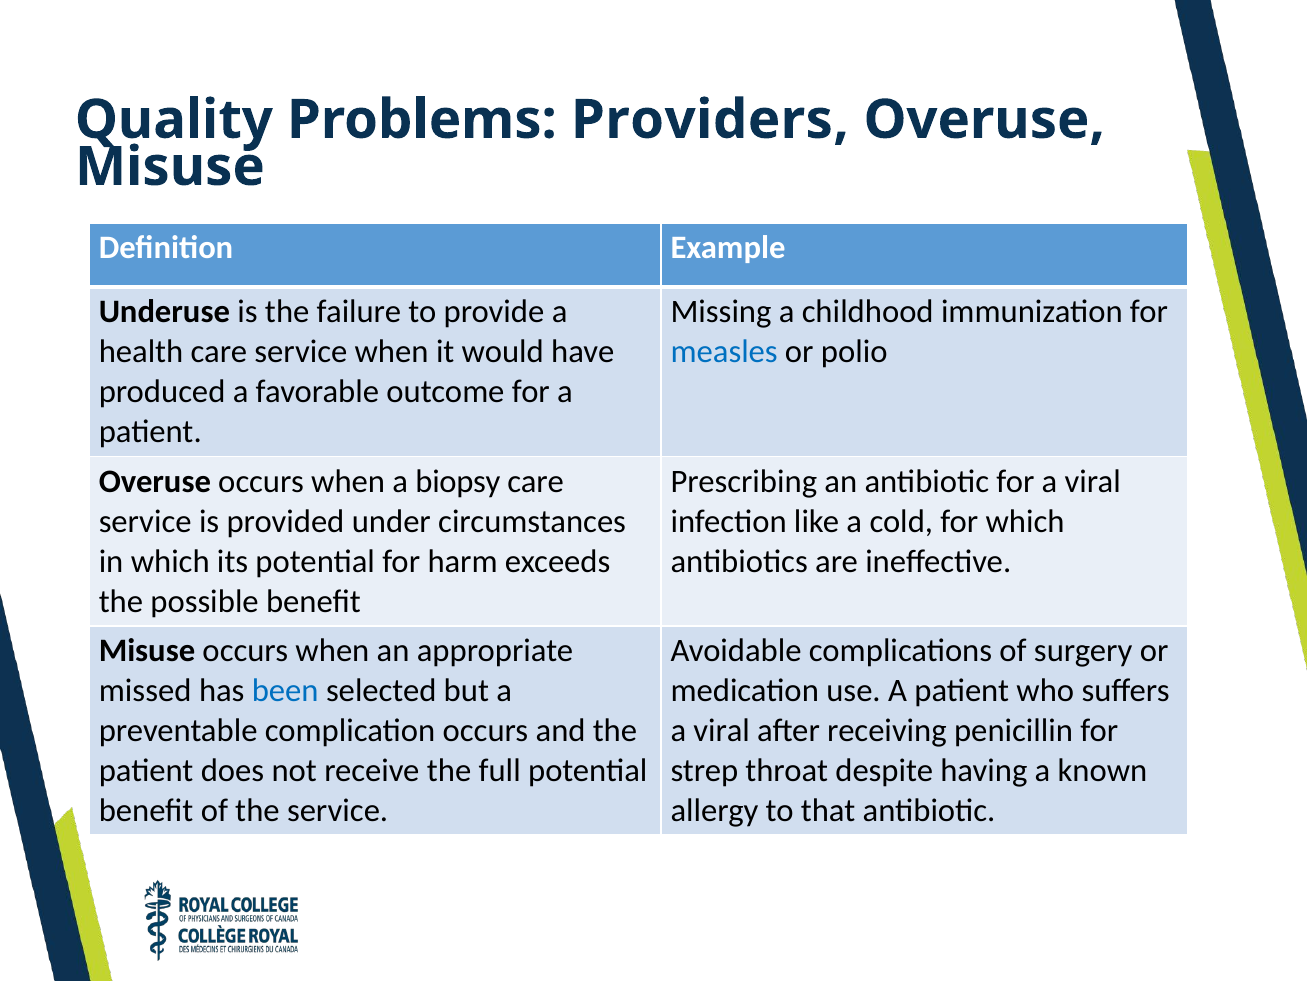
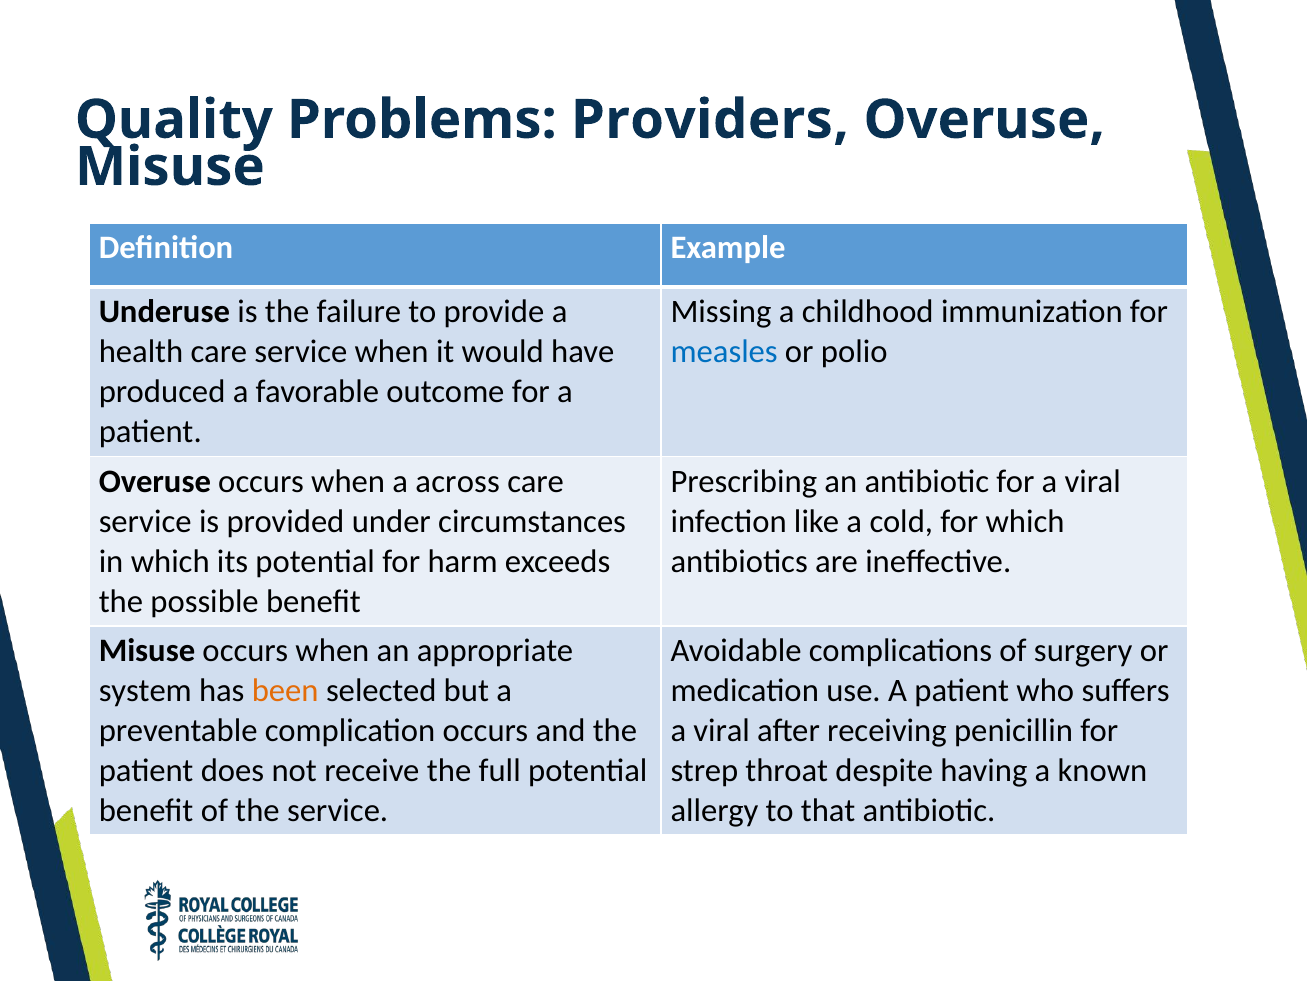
biopsy: biopsy -> across (458, 481)
missed: missed -> system (145, 691)
been colour: blue -> orange (285, 691)
